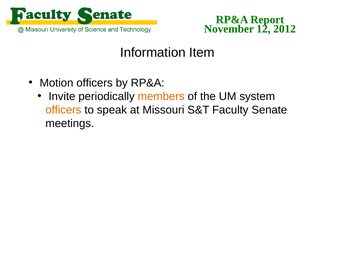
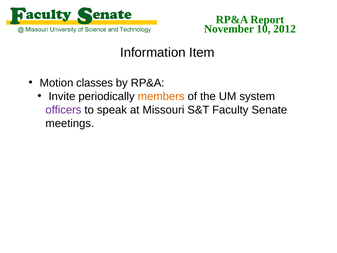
12: 12 -> 10 (264, 29)
Motion officers: officers -> classes (95, 83)
officers colour: orange -> purple (63, 110)
